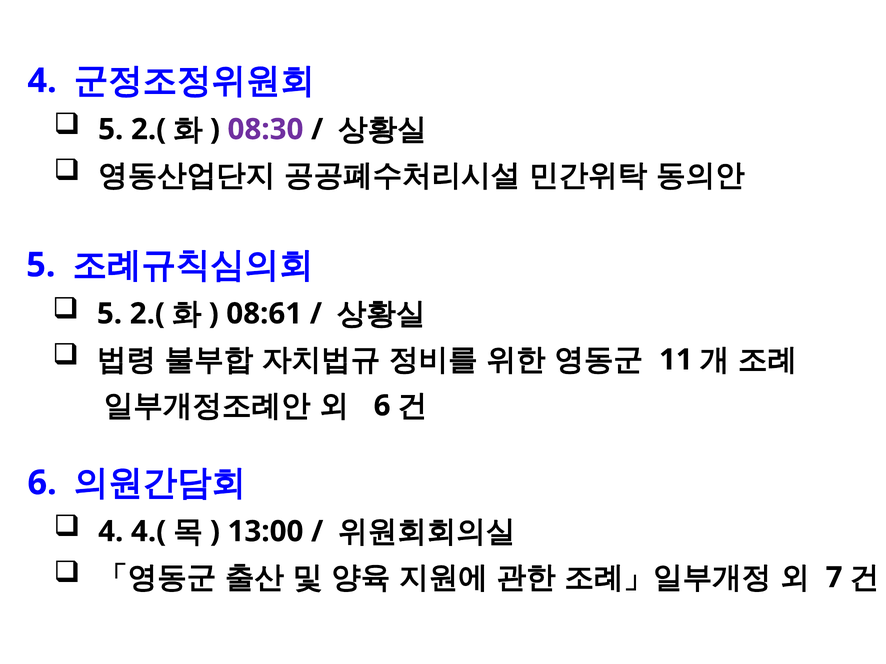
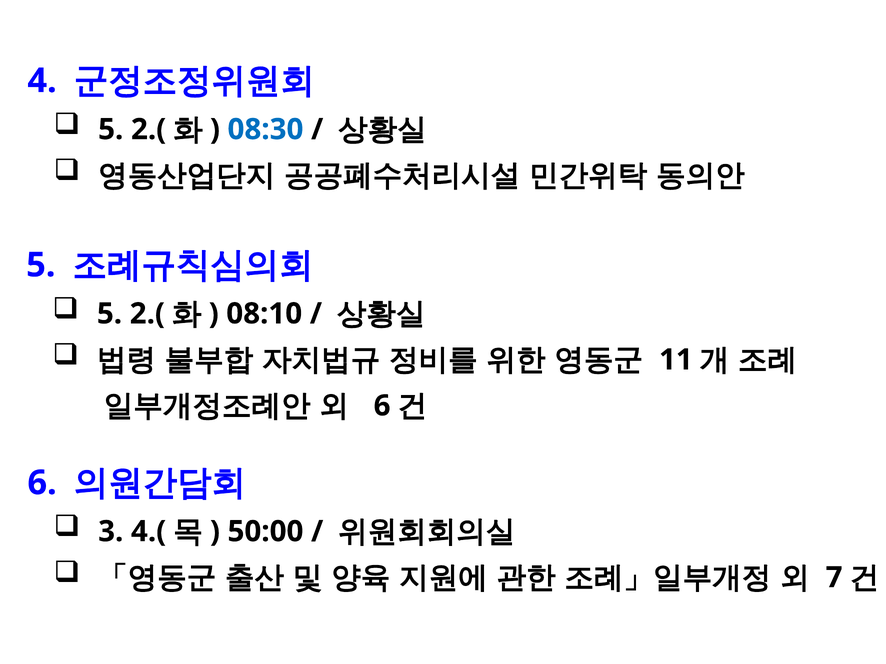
08:30 colour: purple -> blue (265, 129)
08:61: 08:61 -> 08:10 (264, 314)
4: 4 -> 3 (111, 532)
13:00: 13:00 -> 50:00 (265, 532)
